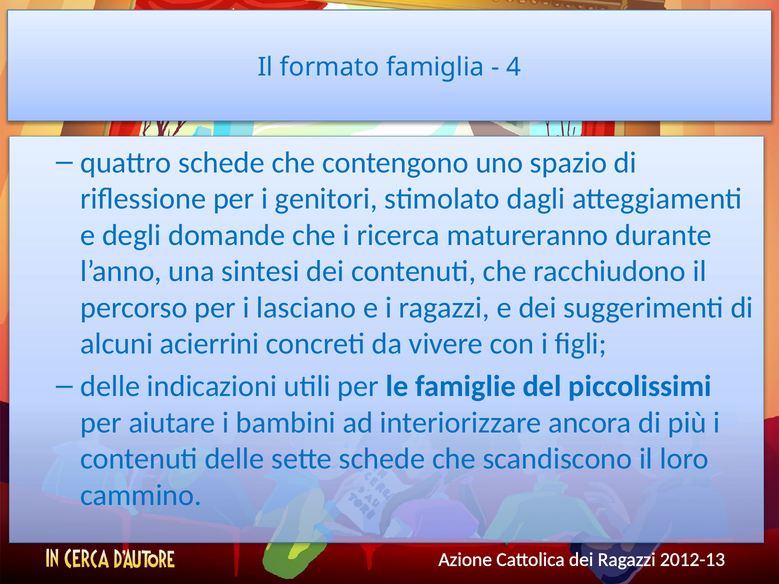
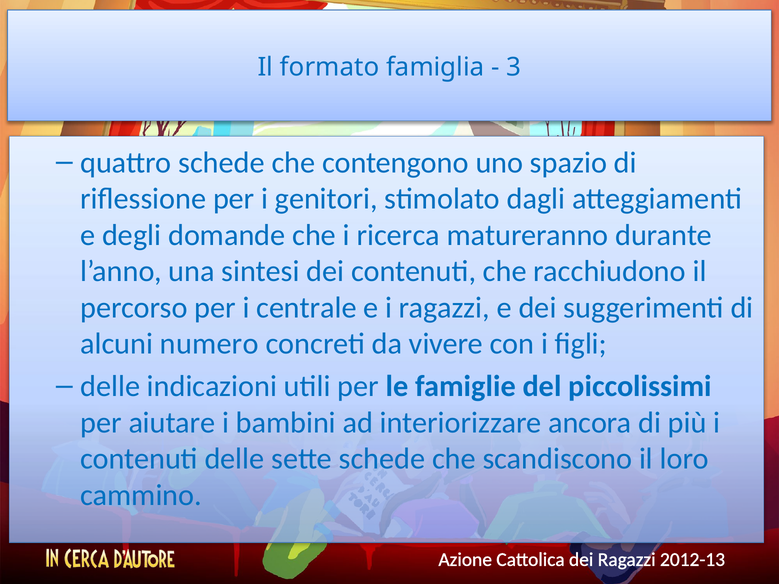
4: 4 -> 3 (514, 67)
lasciano: lasciano -> centrale (306, 308)
acierrini: acierrini -> numero (209, 344)
